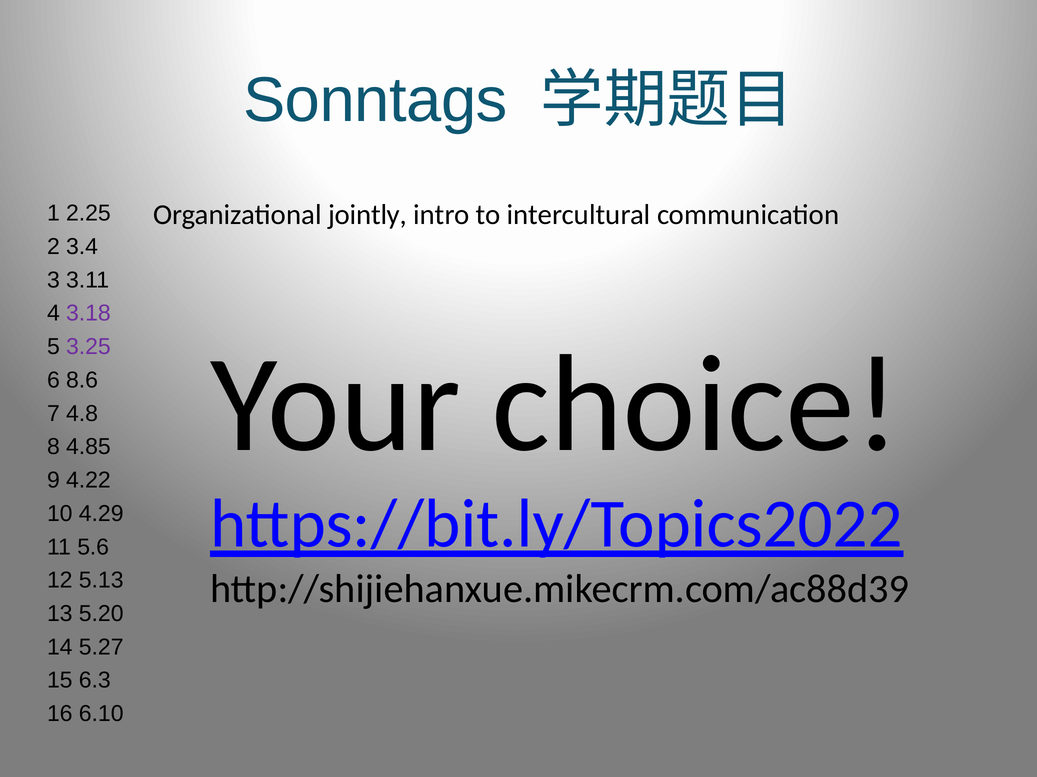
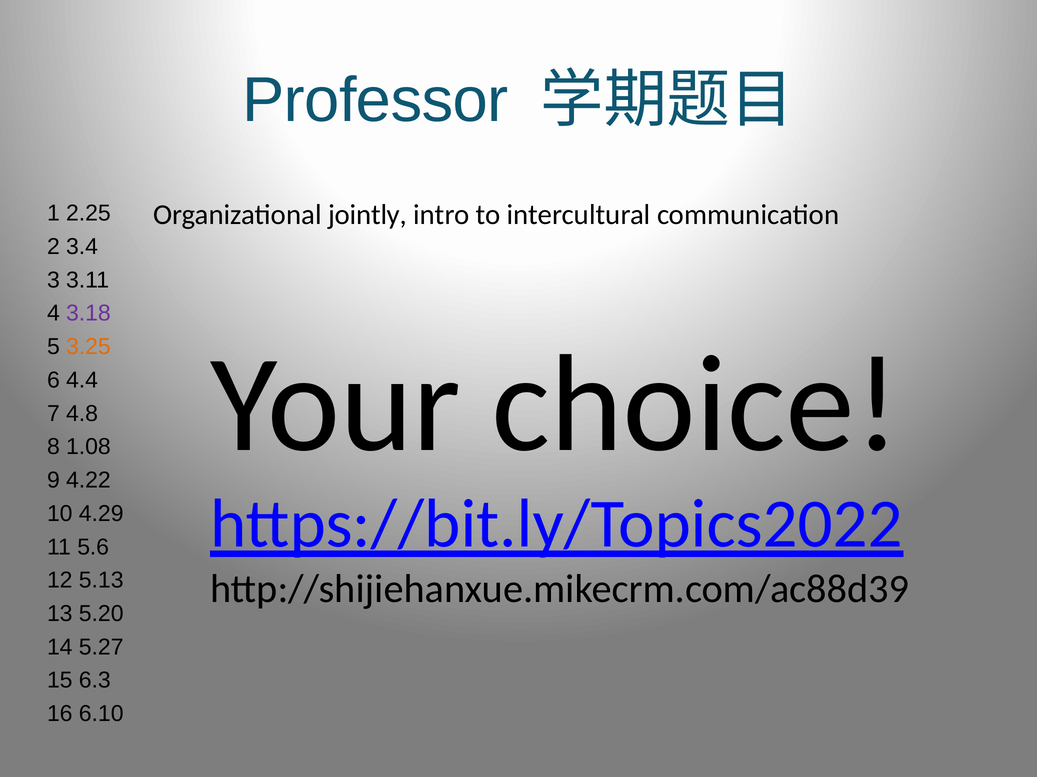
Sonntags: Sonntags -> Professor (375, 100)
3.25 colour: purple -> orange (88, 347)
8.6: 8.6 -> 4.4 (82, 380)
4.85: 4.85 -> 1.08 (88, 447)
